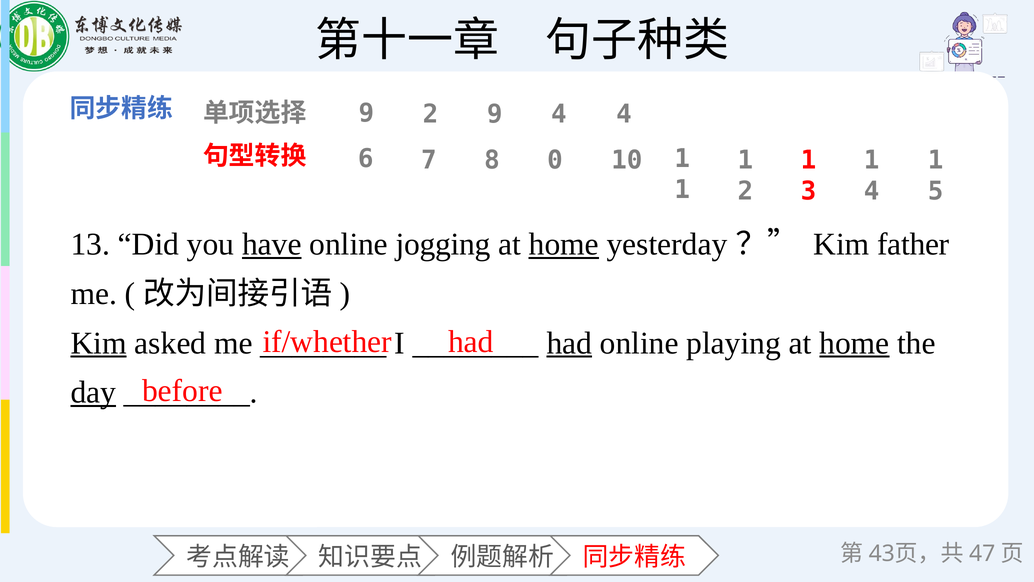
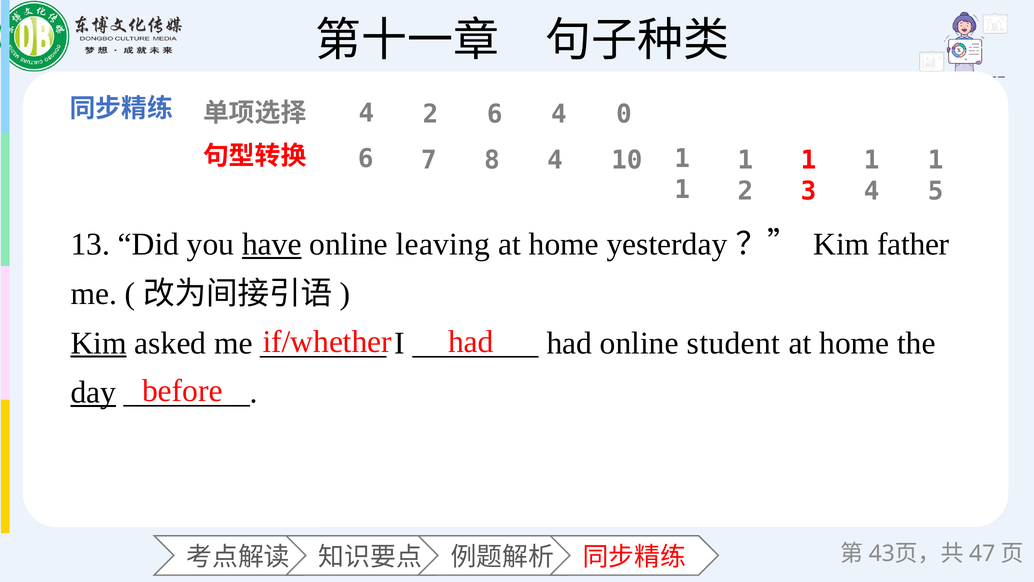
9: 9 -> 4 (366, 113)
2 9: 9 -> 6 (495, 114)
4 4: 4 -> 0 (624, 114)
8 0: 0 -> 4 (555, 160)
jogging: jogging -> leaving (443, 244)
home underline: present -> none (564, 244)
had underline: present -> none (569, 343)
playing: playing -> student (734, 343)
home underline: present -> none (854, 343)
